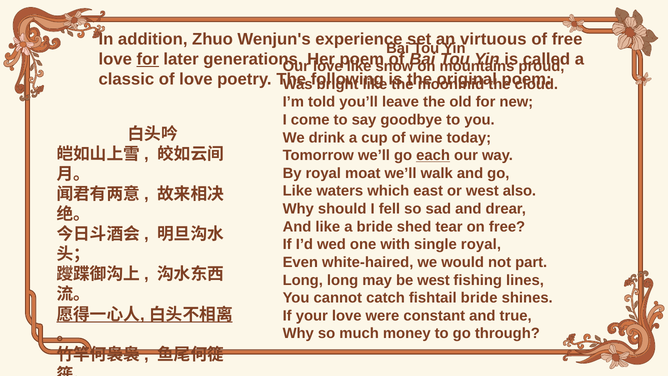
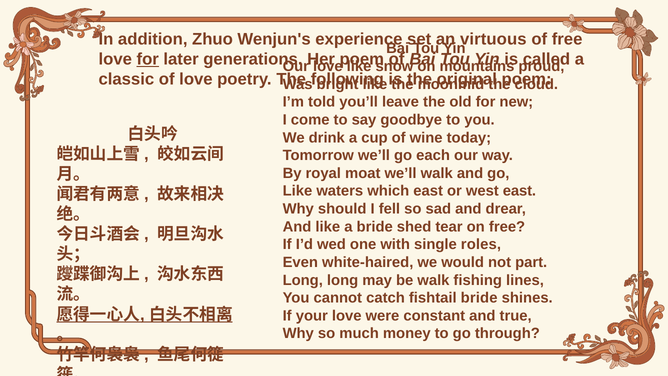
each underline: present -> none (433, 155)
west also: also -> east (519, 191)
single royal: royal -> roles (481, 244)
be west: west -> walk (433, 280)
